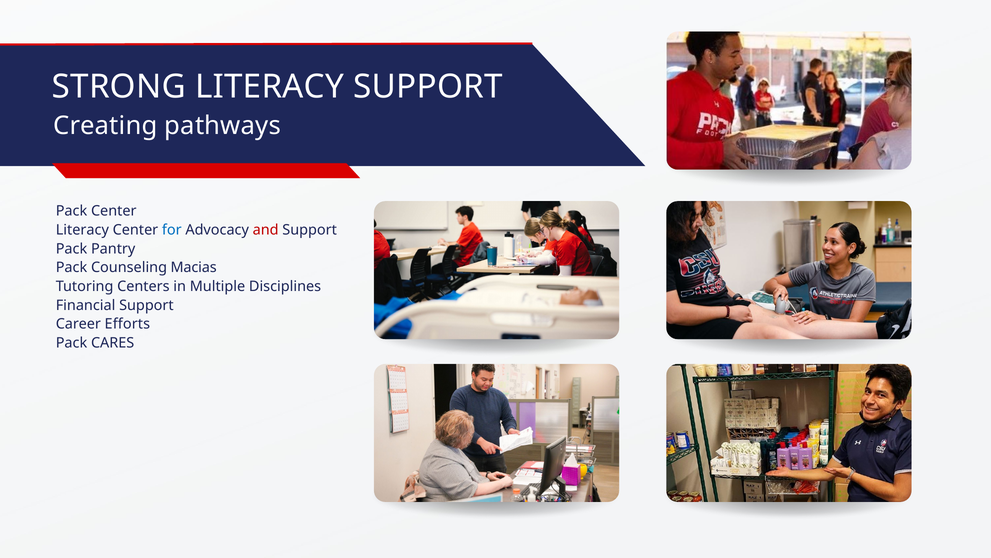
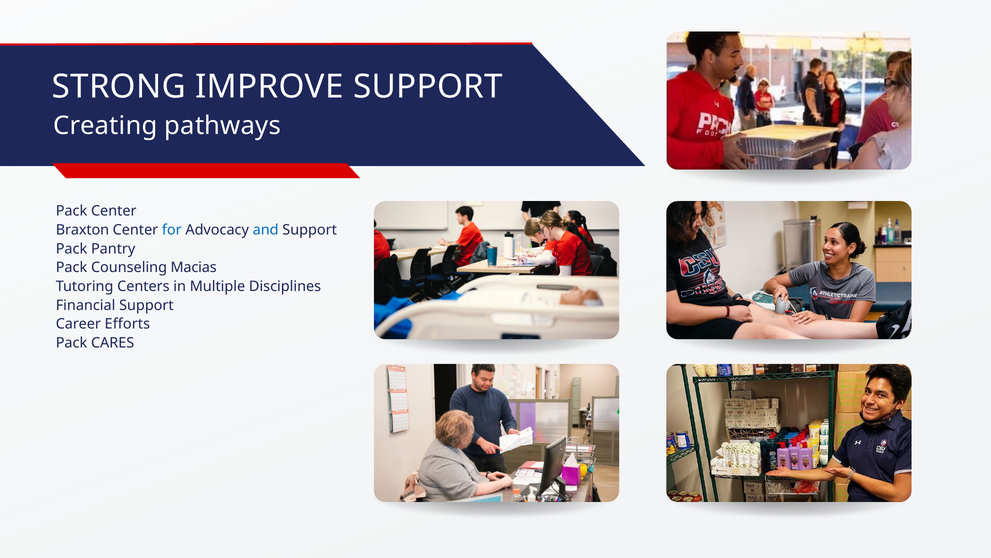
STRONG LITERACY: LITERACY -> IMPROVE (269, 87)
Literacy: Literacy -> Braxton (82, 230)
and colour: red -> blue (266, 230)
